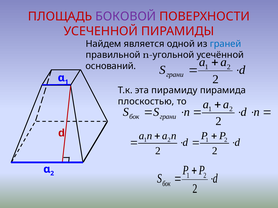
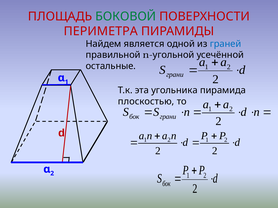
БОКОВОЙ colour: purple -> green (126, 17)
УСЕЧЕННОЙ: УСЕЧЕННОЙ -> ПЕРИМЕТРА (101, 31)
оснований: оснований -> остальные (111, 66)
пирамиду: пирамиду -> угольника (174, 91)
